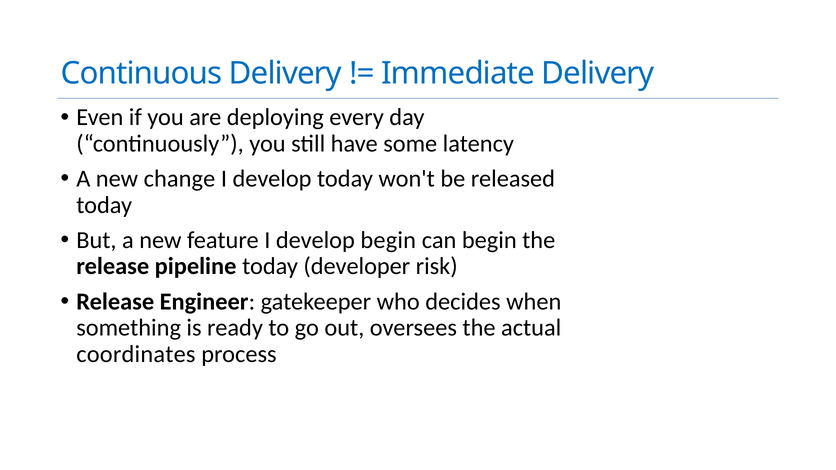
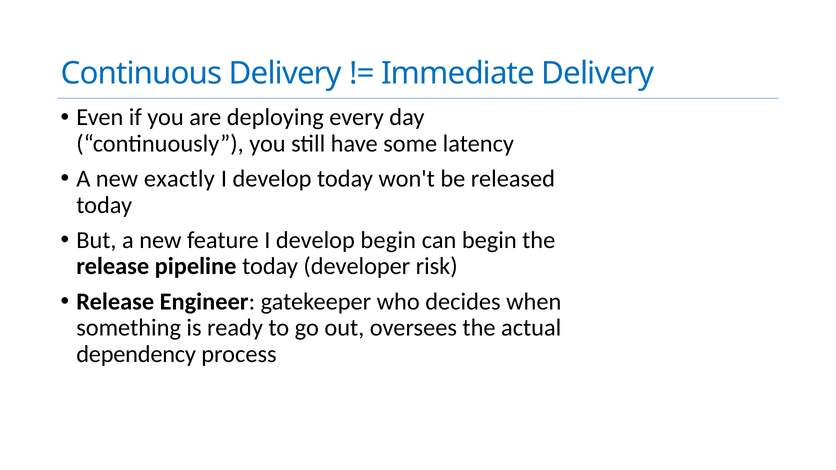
change: change -> exactly (179, 179)
coordinates: coordinates -> dependency (136, 354)
